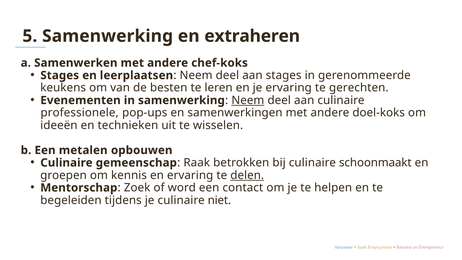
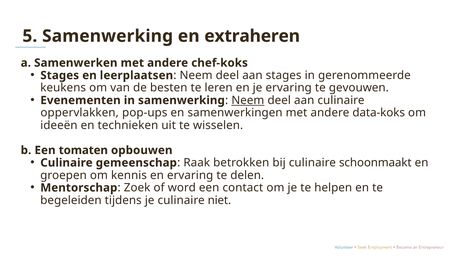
gerechten: gerechten -> gevouwen (359, 88)
professionele: professionele -> oppervlakken (80, 113)
doel-koks: doel-koks -> data-koks (379, 113)
metalen: metalen -> tomaten (83, 150)
delen underline: present -> none (247, 175)
